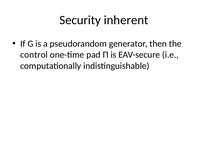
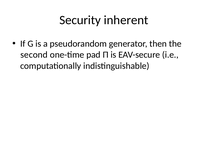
control: control -> second (34, 55)
